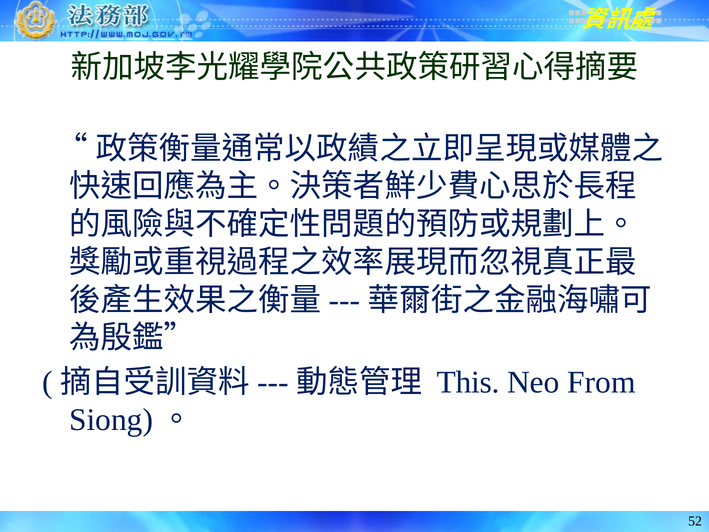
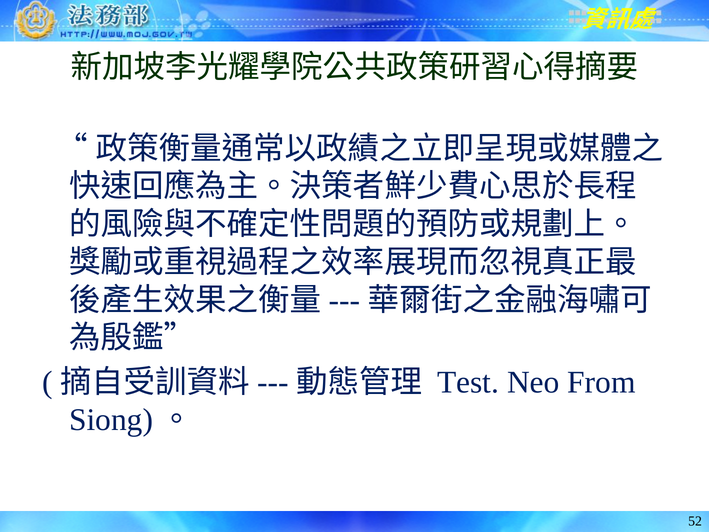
This: This -> Test (468, 382)
